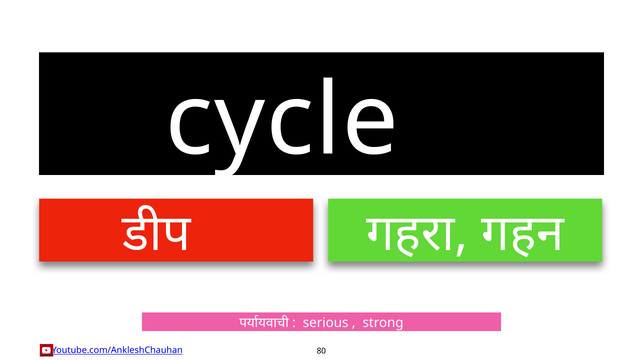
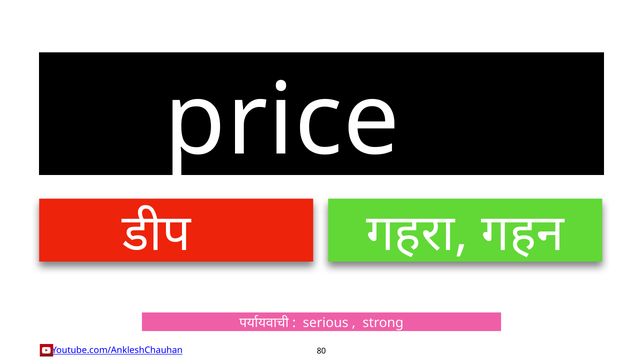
cycle: cycle -> price (282, 121)
